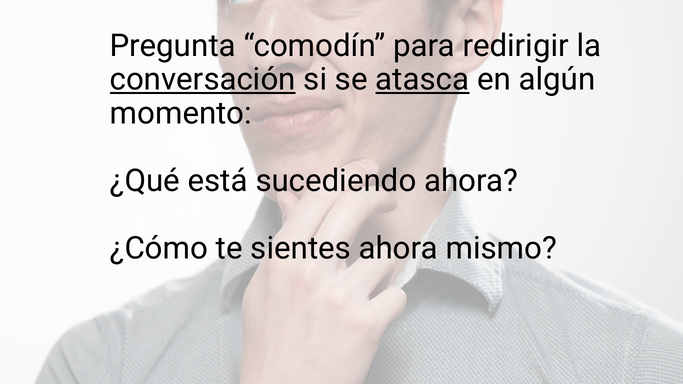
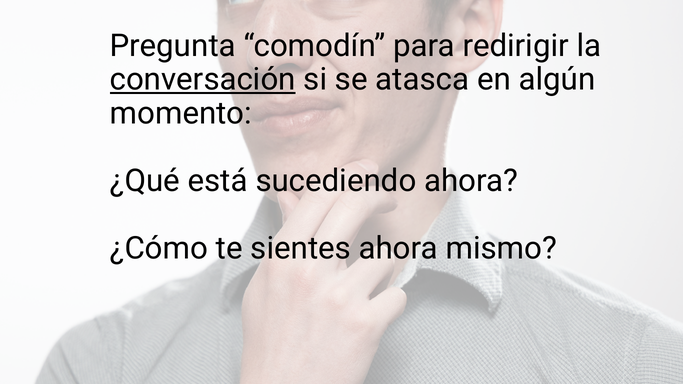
atasca underline: present -> none (422, 80)
